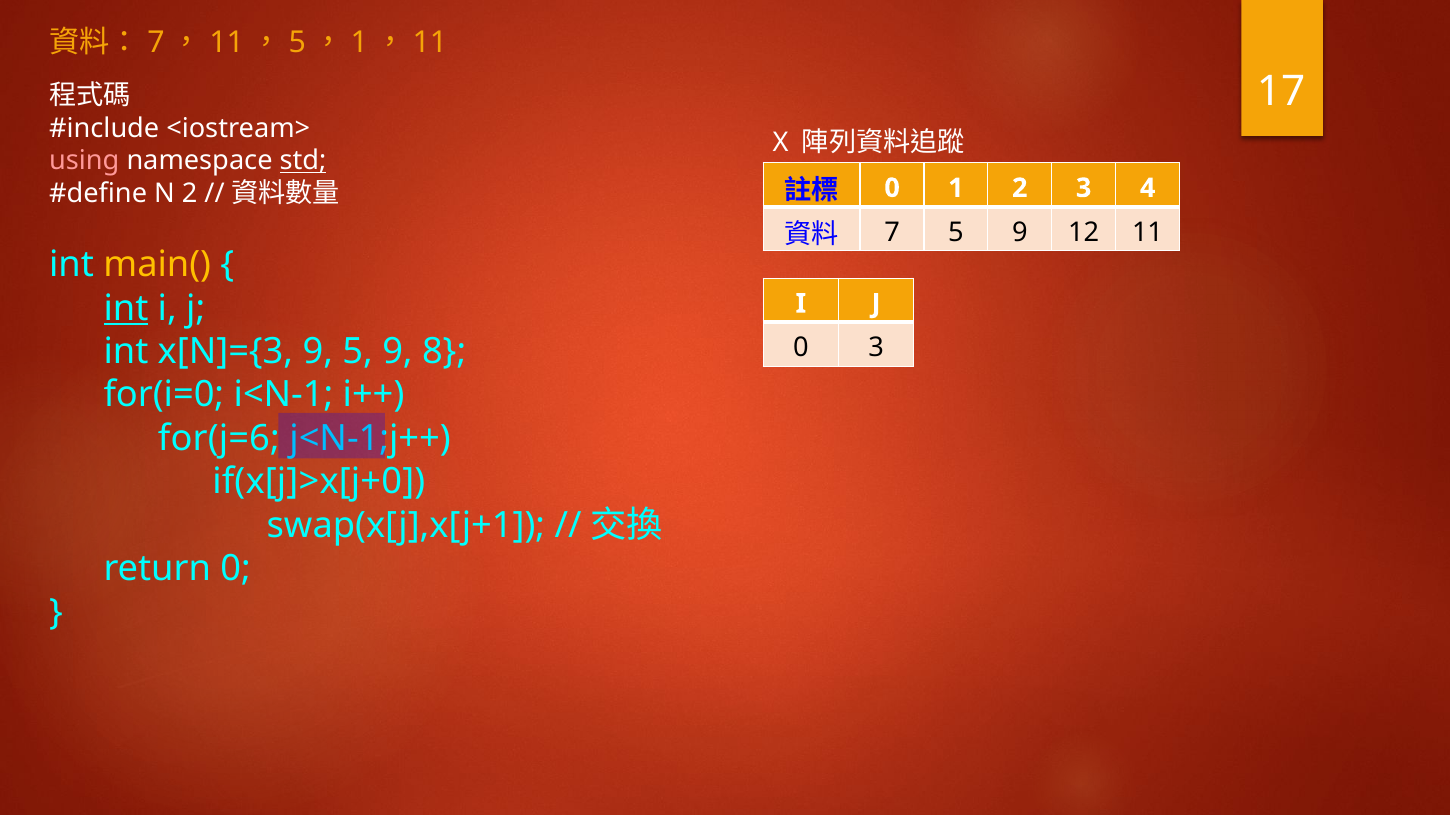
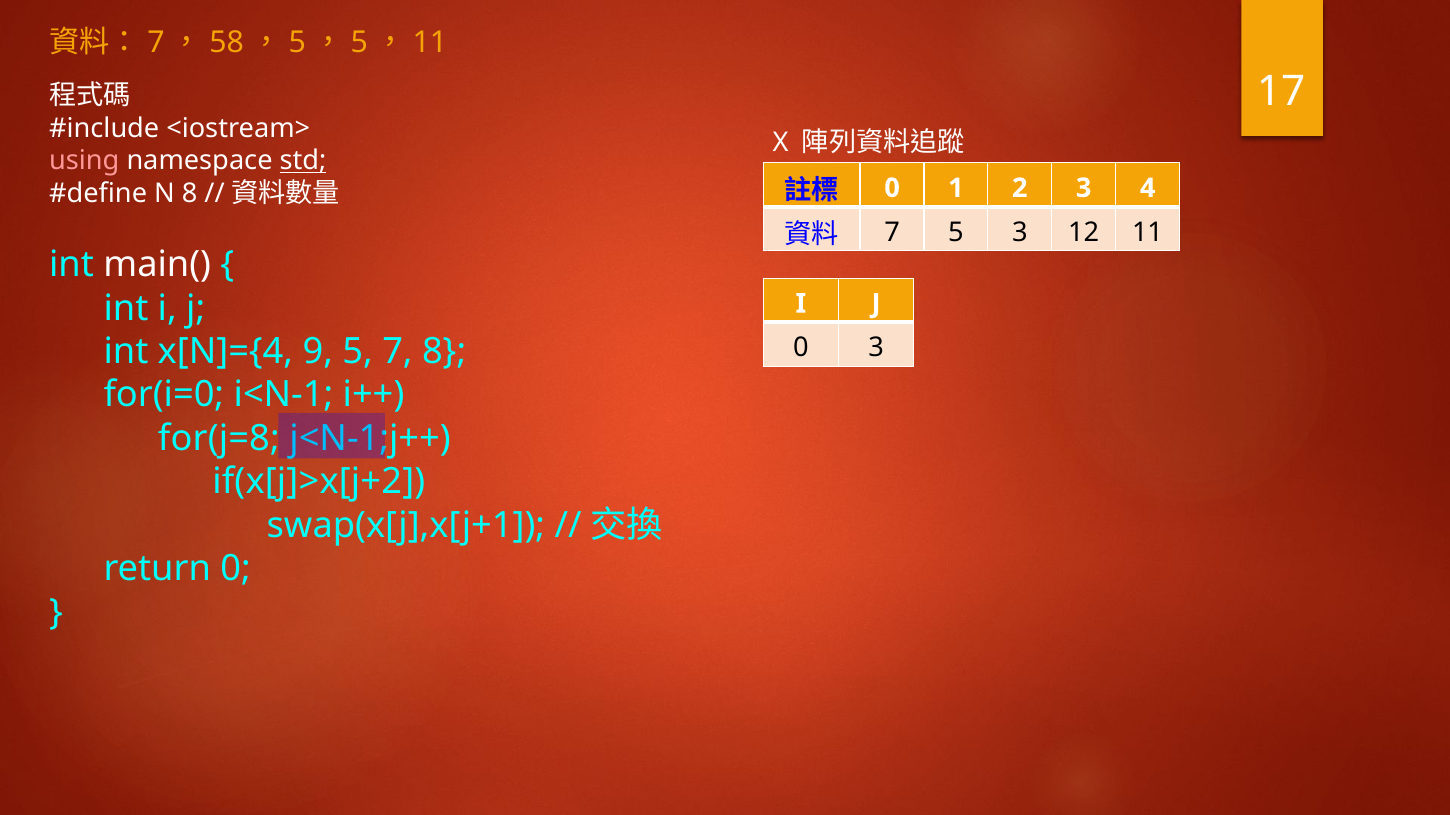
11: 11 -> 58 (227, 42)
1: 1 -> 5 (359, 42)
N 2: 2 -> 8 (190, 193)
7 5 9: 9 -> 3 (1020, 232)
main( colour: yellow -> white (157, 265)
int underline: present -> none (126, 308)
x[N]={3: x[N]={3 -> x[N]={4 (225, 352)
9 5 9: 9 -> 7 (397, 352)
for(j=6: for(j=6 -> for(j=8 (219, 439)
if(x[j]>x[j+0: if(x[j]>x[j+0 -> if(x[j]>x[j+2 (319, 482)
